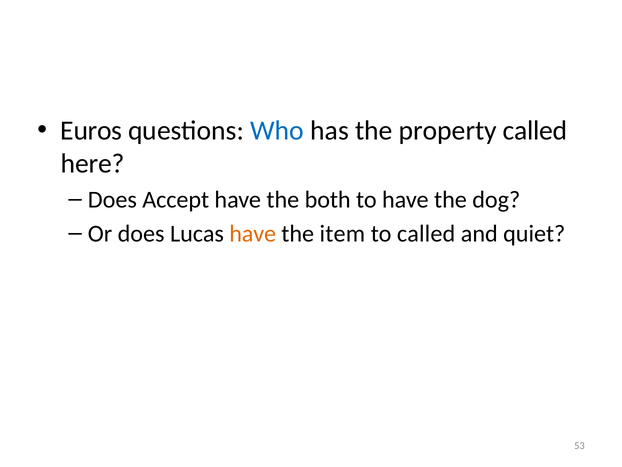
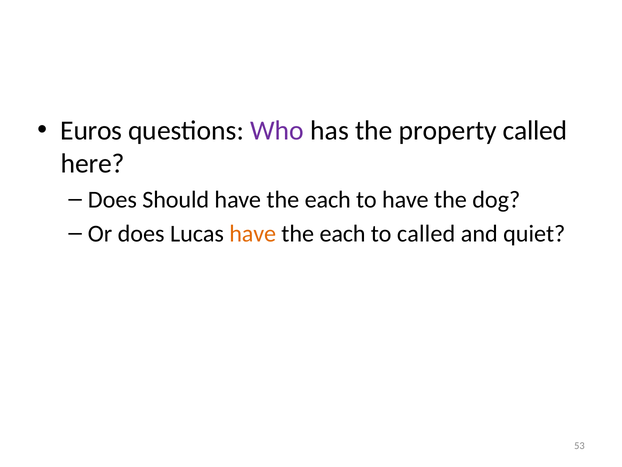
Who colour: blue -> purple (277, 130)
Accept: Accept -> Should (176, 199)
both: both -> each (328, 199)
item: item -> each (343, 233)
